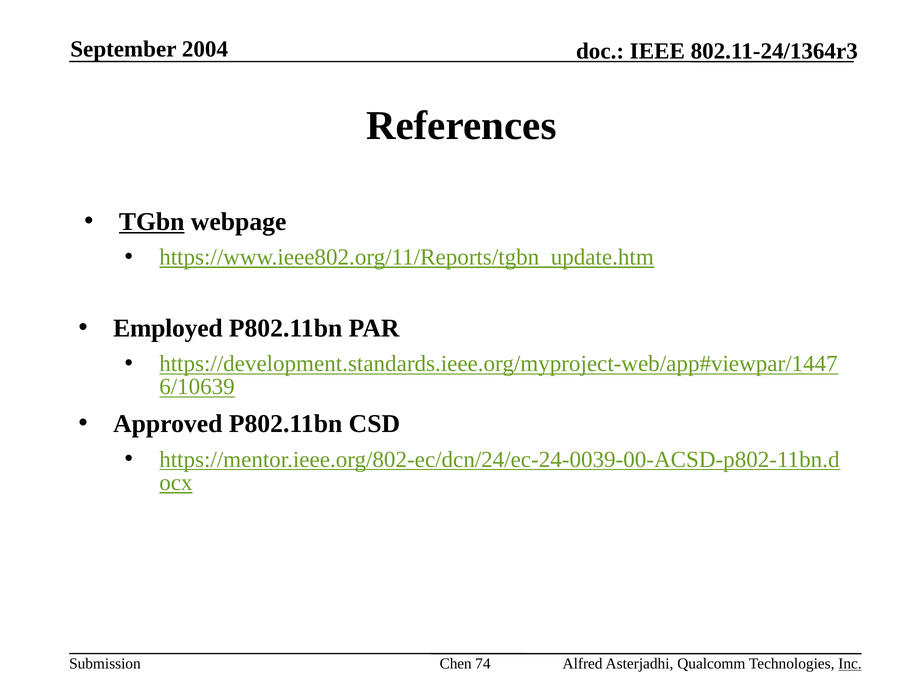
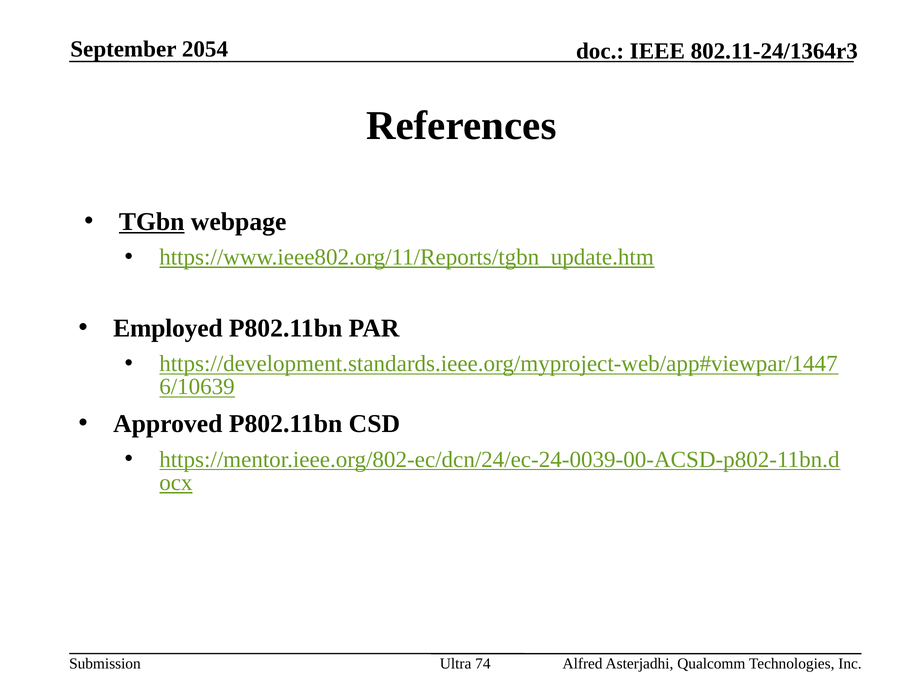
2004: 2004 -> 2054 (205, 49)
Chen: Chen -> Ultra (456, 664)
Inc underline: present -> none (850, 664)
